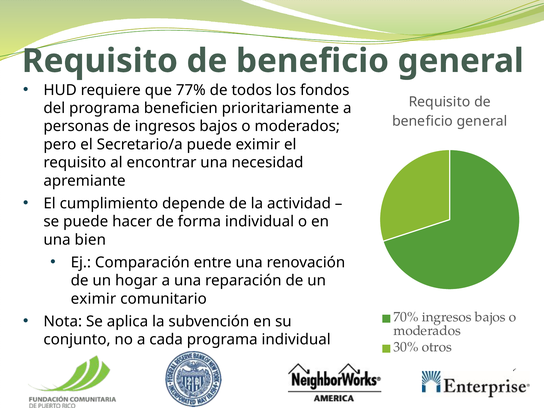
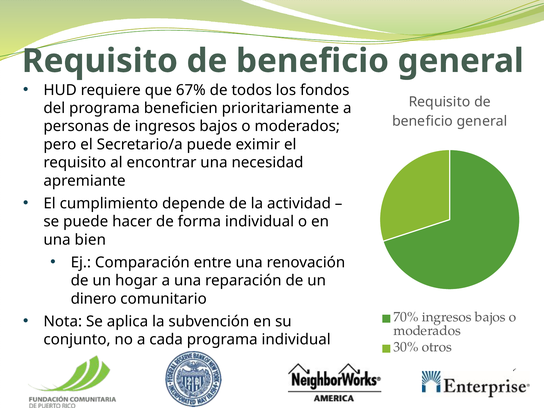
77%: 77% -> 67% (191, 90)
eximir: eximir -> dinero (94, 299)
